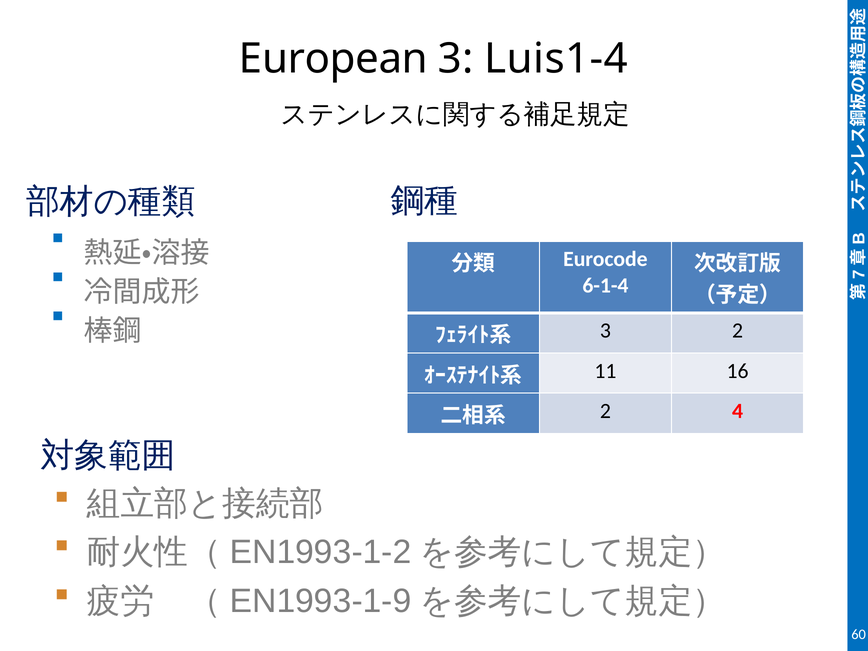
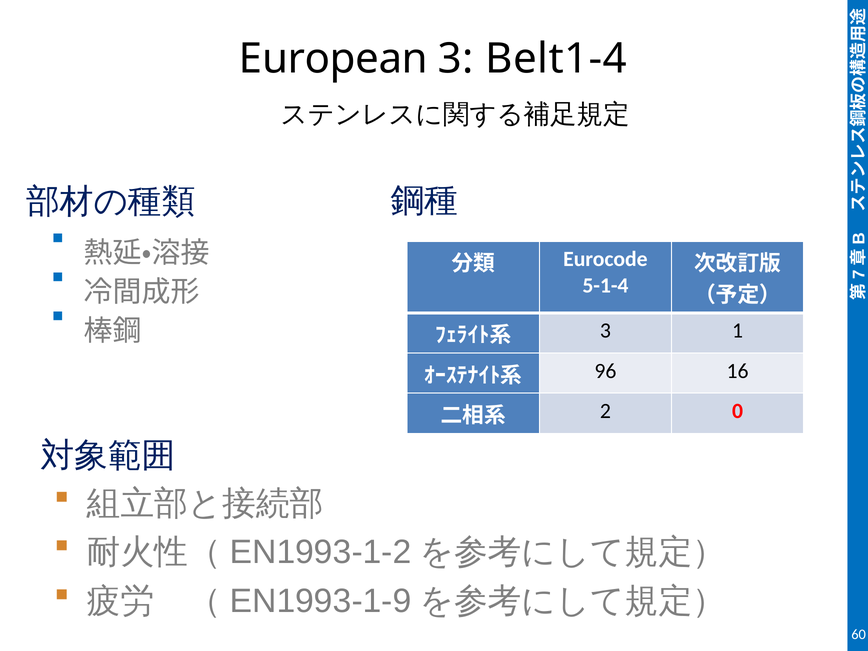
Luis1-4: Luis1-4 -> Belt1-4 (556, 59)
6-1-4: 6-1-4 -> 5-1-4 (605, 286)
3 2: 2 -> 1 (738, 331)
11: 11 -> 96 (605, 371)
4: 4 -> 0 (738, 411)
